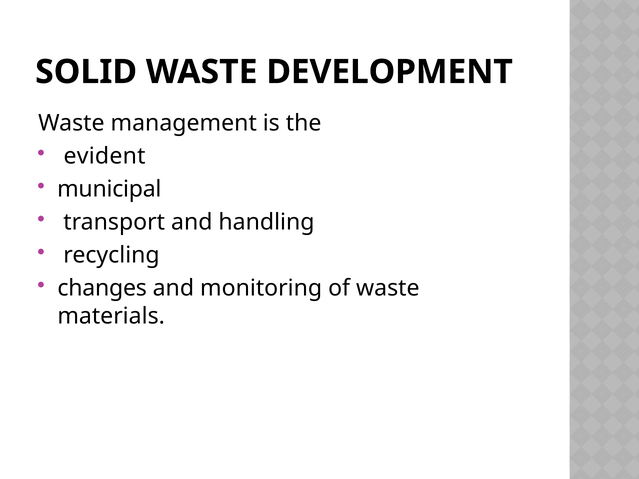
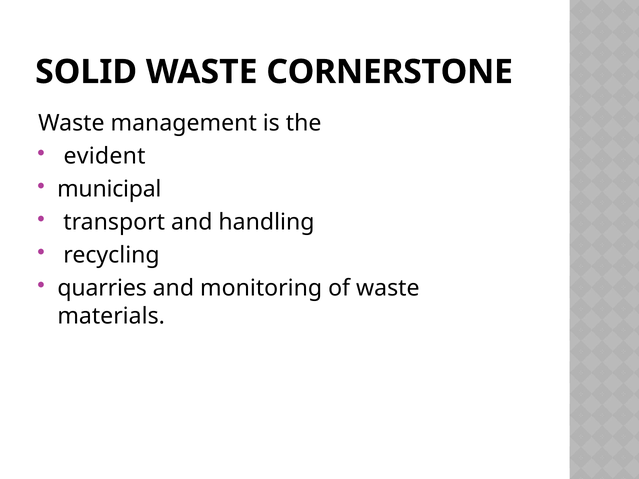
DEVELOPMENT: DEVELOPMENT -> CORNERSTONE (390, 72)
changes: changes -> quarries (102, 288)
